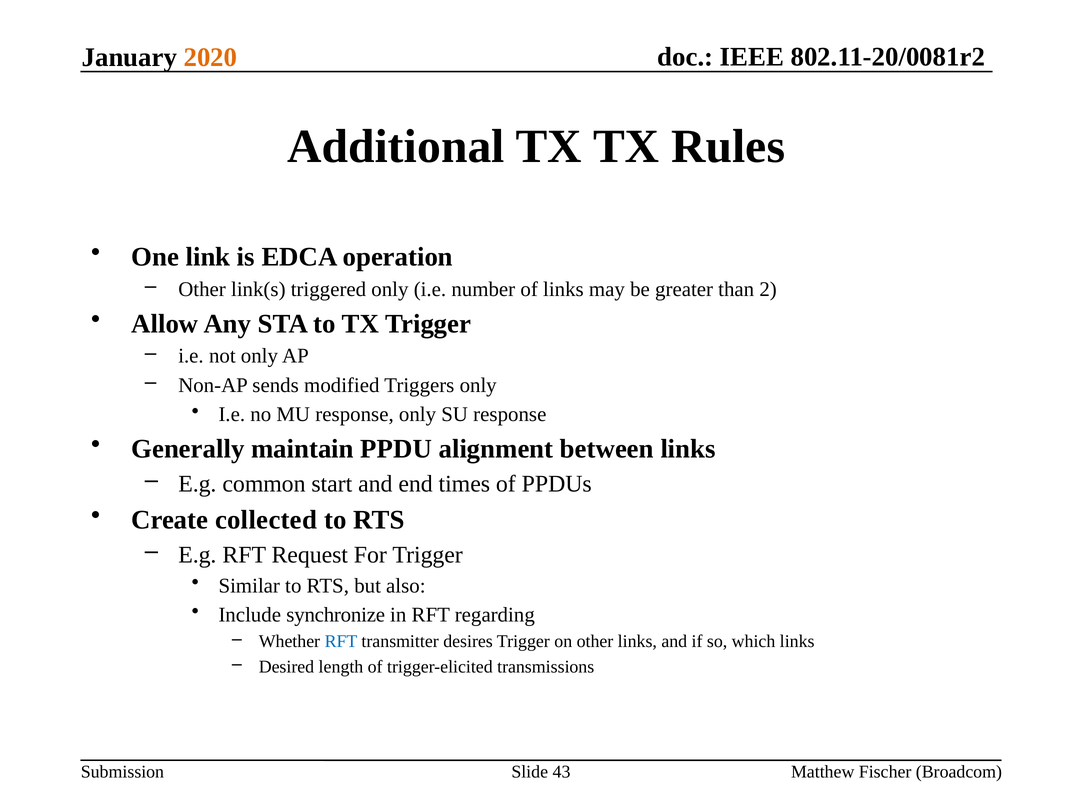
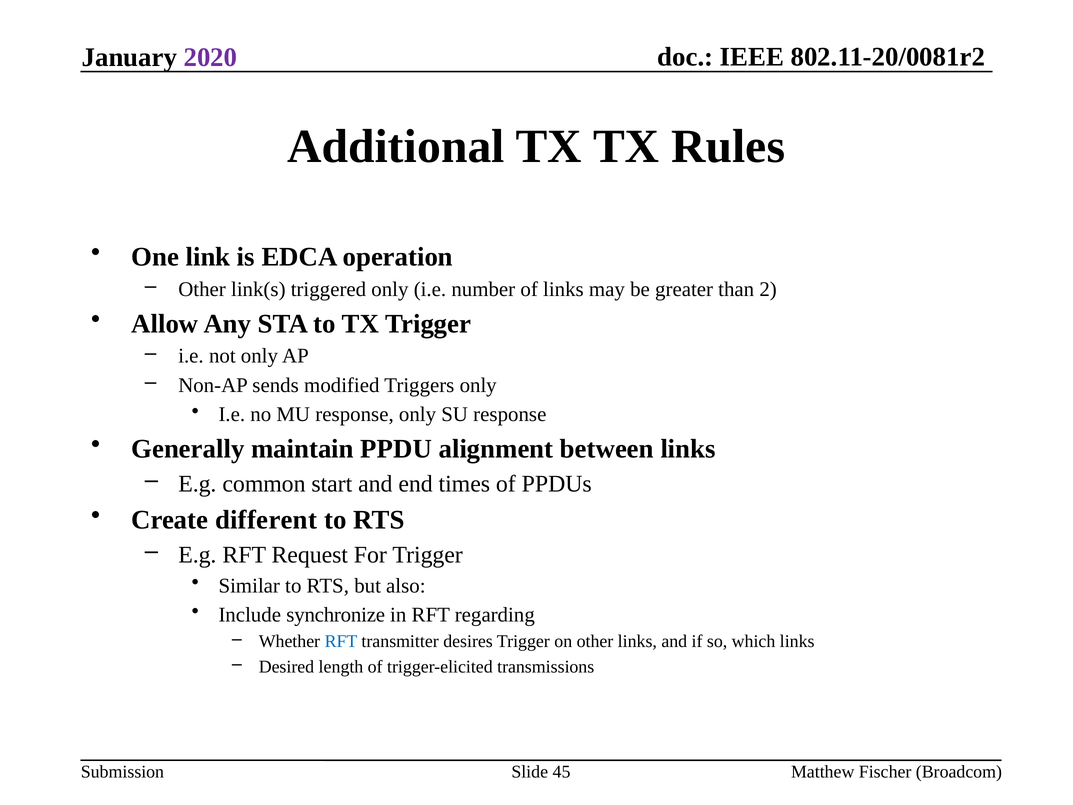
2020 colour: orange -> purple (210, 57)
collected: collected -> different (266, 520)
43: 43 -> 45 (562, 772)
